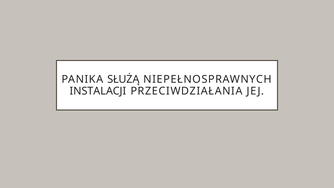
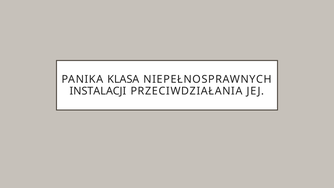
SŁUŻĄ: SŁUŻĄ -> KLASA (123, 79)
